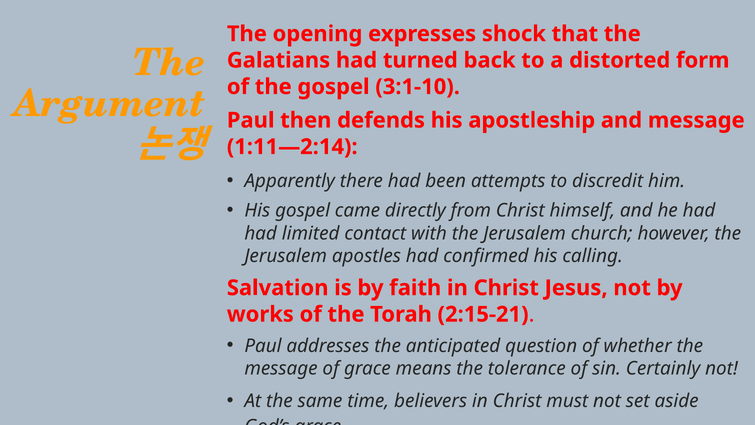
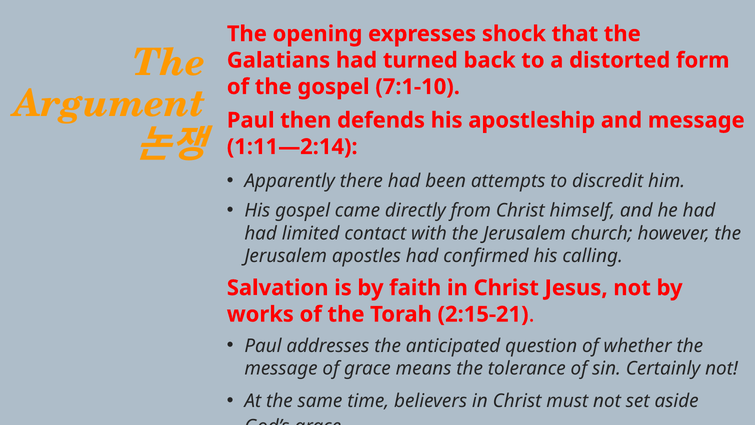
3:1-10: 3:1-10 -> 7:1-10 (418, 87)
